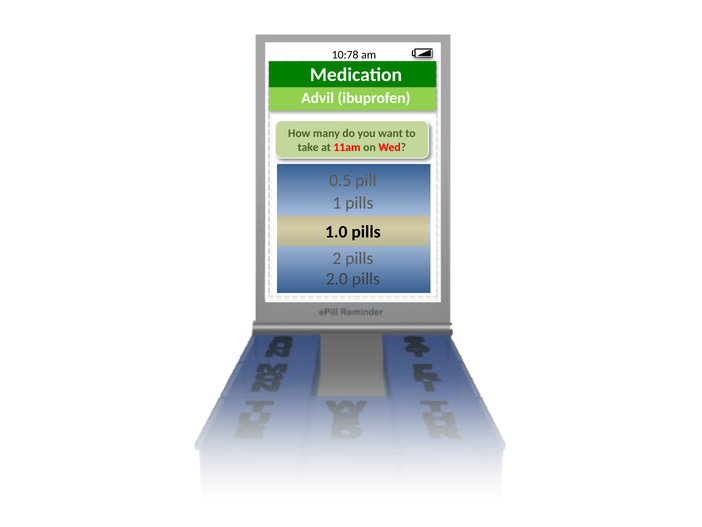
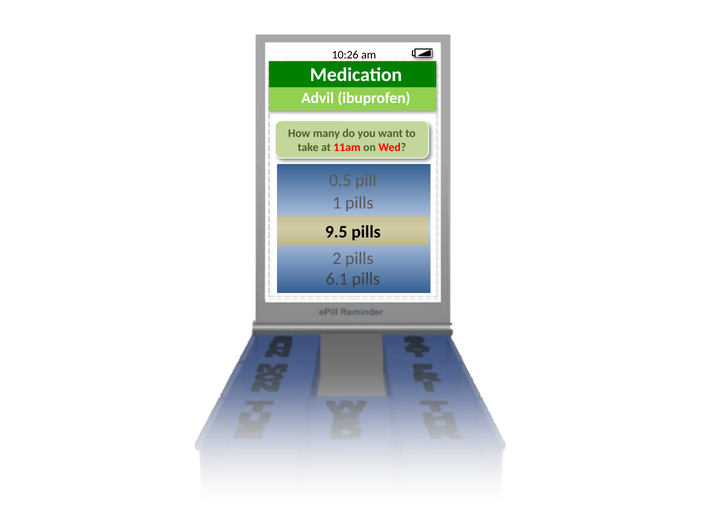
10:78: 10:78 -> 10:26 (345, 55)
1.0: 1.0 -> 9.5 (336, 232)
2.0: 2.0 -> 6.1 (337, 279)
